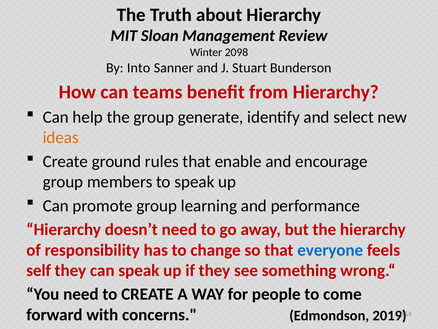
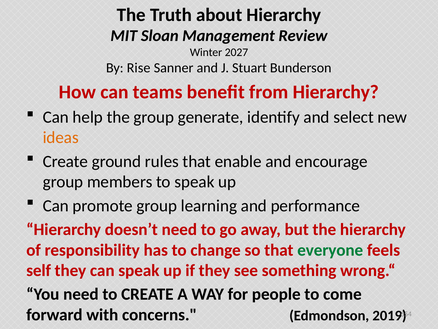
2098: 2098 -> 2027 (236, 52)
Into: Into -> Rise (139, 68)
everyone colour: blue -> green (330, 250)
